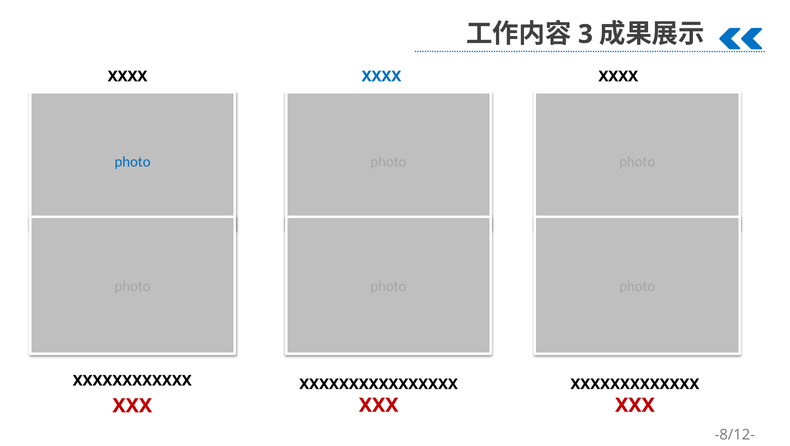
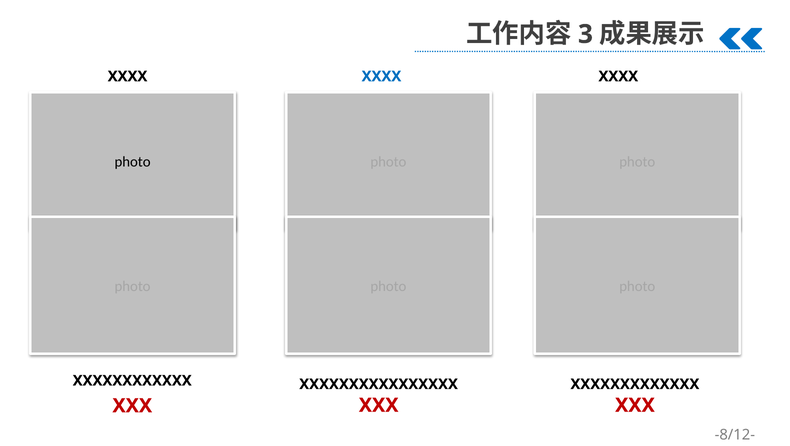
photo colour: blue -> black (133, 162)
